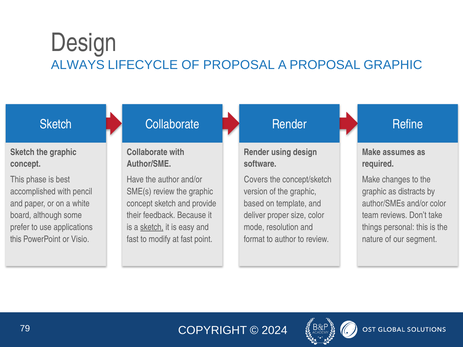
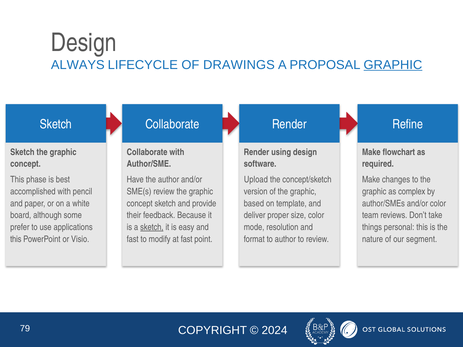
OF PROPOSAL: PROPOSAL -> DRAWINGS (239, 65)
GRAPHIC underline: none -> present (393, 65)
assumes: assumes -> flowchart (399, 152)
Covers: Covers -> Upload (256, 180)
distracts: distracts -> complex (412, 192)
